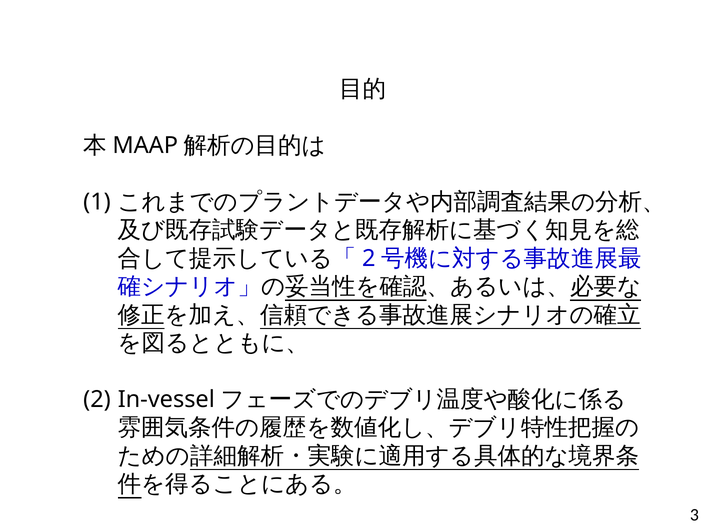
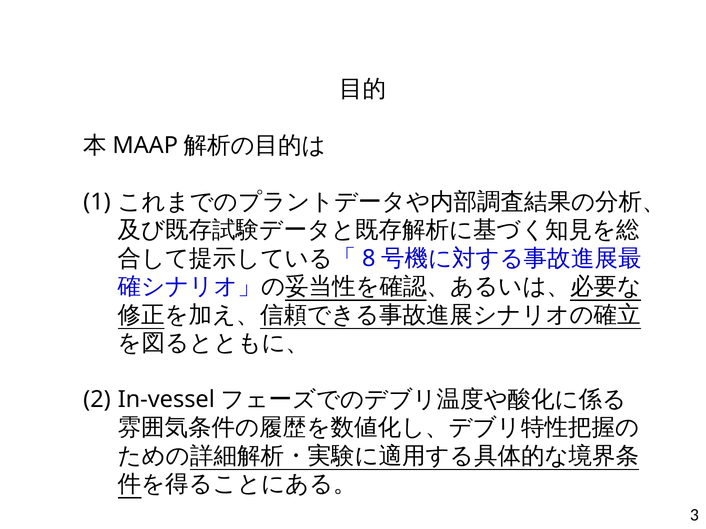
2: 2 -> 8 (369, 259)
